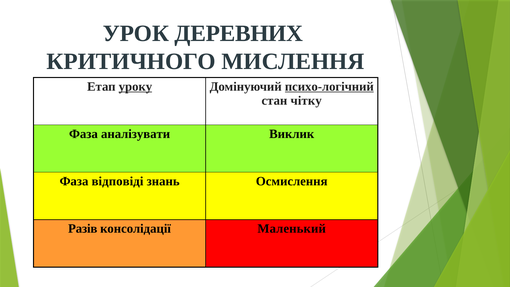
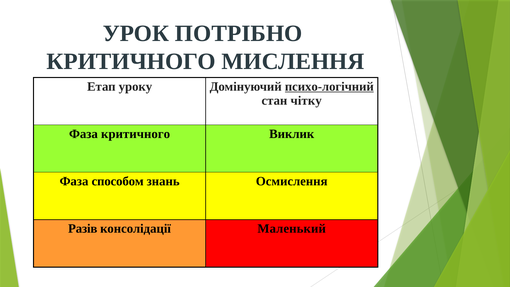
ДЕРЕВНИХ: ДЕРЕВНИХ -> ПОТРІБНО (239, 33)
уроку underline: present -> none (135, 86)
Фаза аналізувати: аналізувати -> критичного (136, 134)
відповіді: відповіді -> способом (118, 181)
